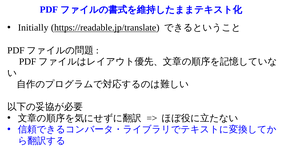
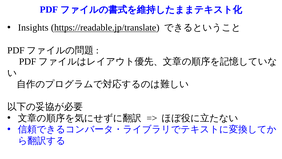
Initially: Initially -> Insights (33, 28)
